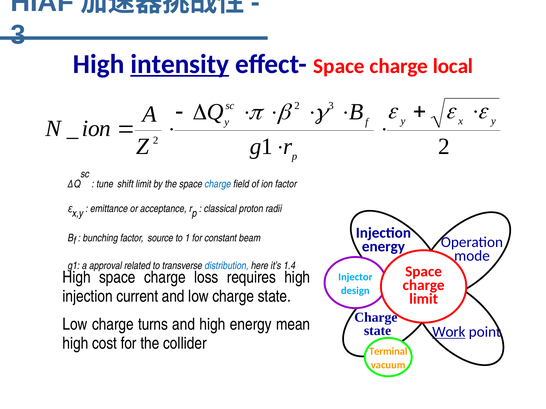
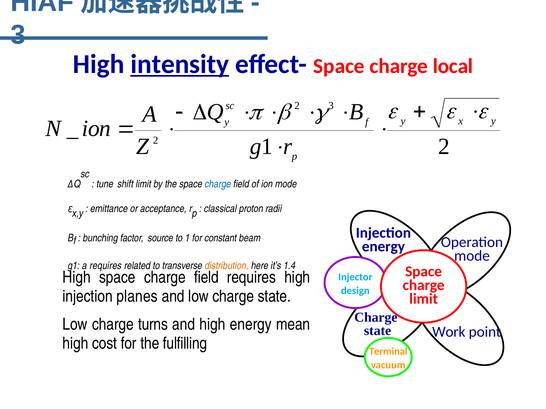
ion factor: factor -> mode (286, 184)
a approval: approval -> requires (106, 266)
distribution colour: blue -> orange (227, 266)
High space charge loss: loss -> field (206, 278)
current: current -> planes (137, 297)
Work underline: present -> none (449, 332)
collider: collider -> fulfilling (185, 344)
